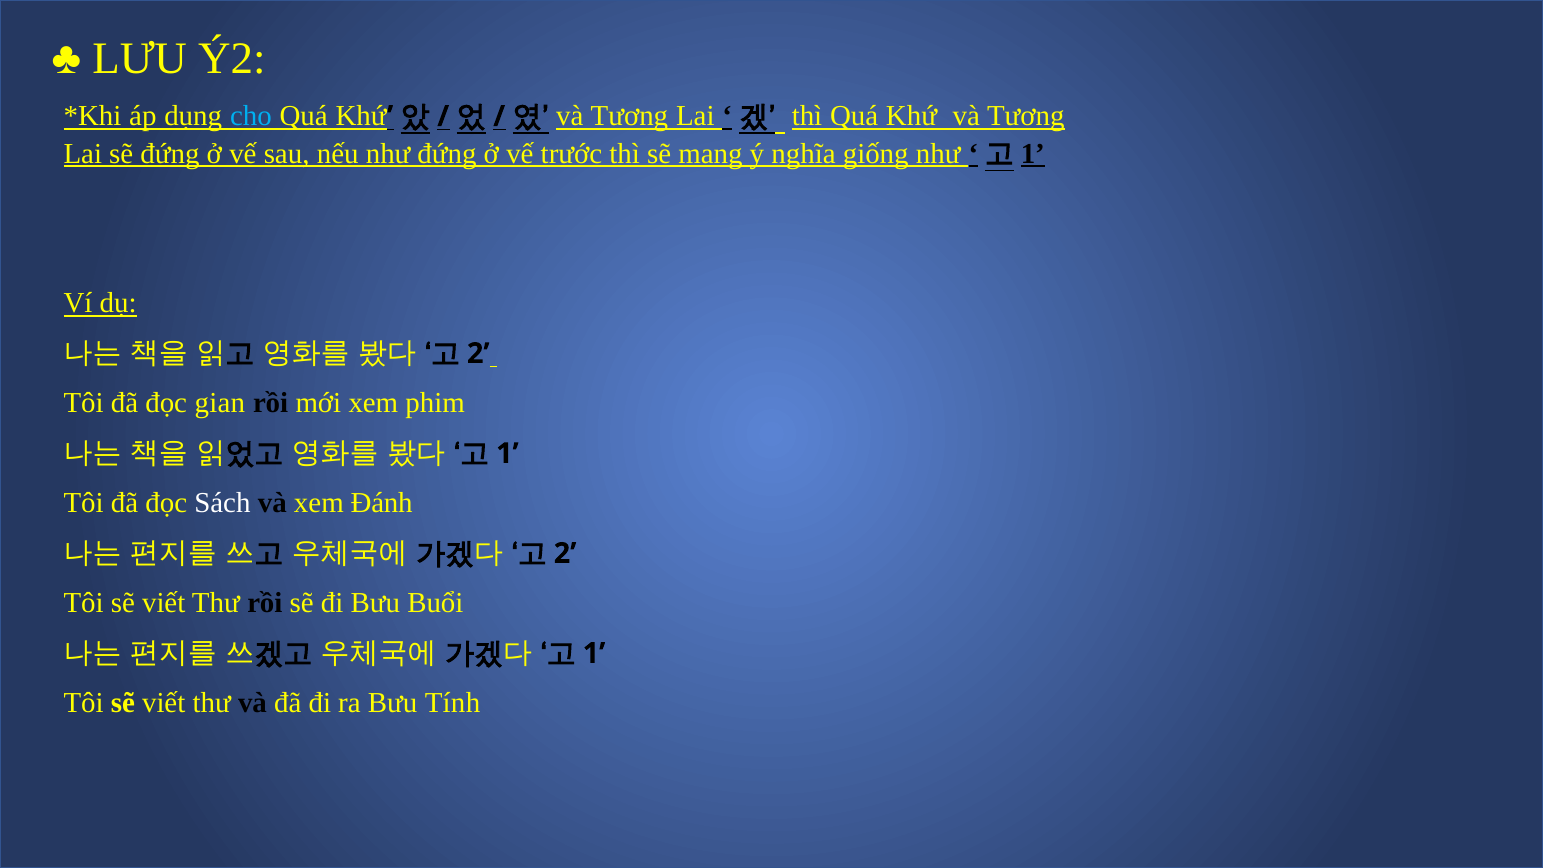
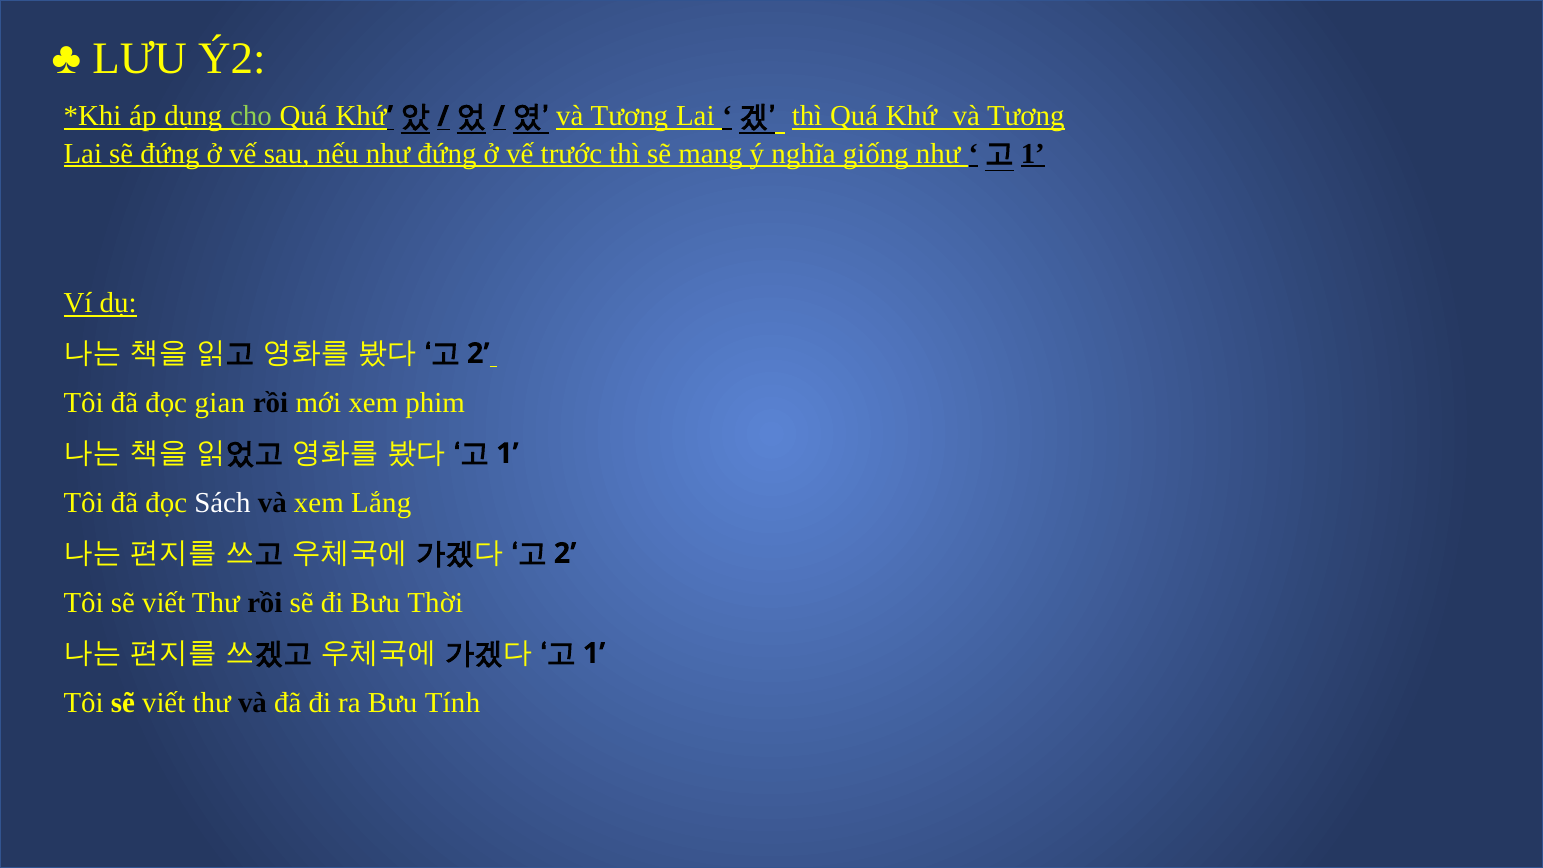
cho colour: light blue -> light green (251, 116)
Đánh: Đánh -> Lắng (381, 503)
Buổi: Buổi -> Thời (435, 603)
